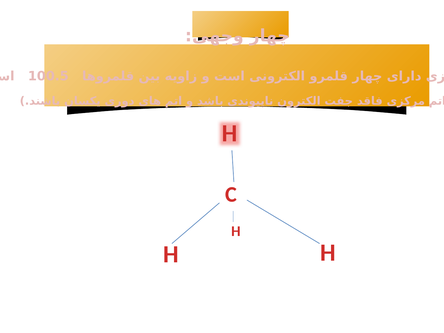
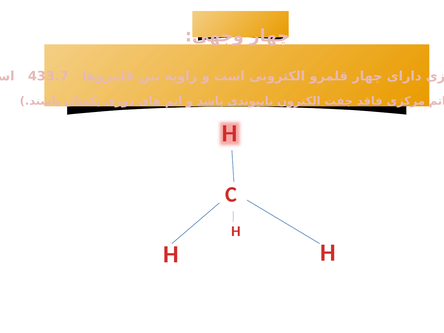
100.5: 100.5 -> 433.7 (48, 76)
